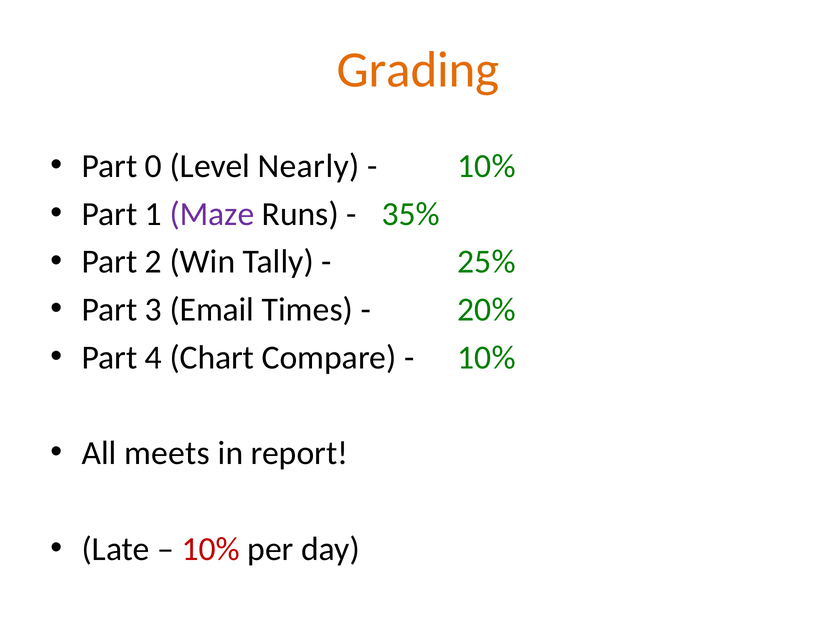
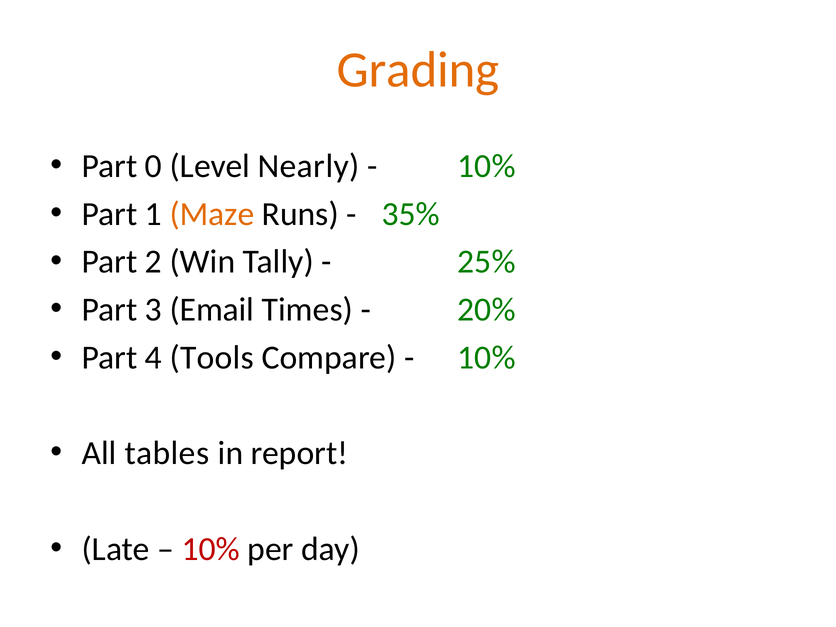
Maze colour: purple -> orange (212, 214)
Chart: Chart -> Tools (212, 357)
meets: meets -> tables (167, 453)
